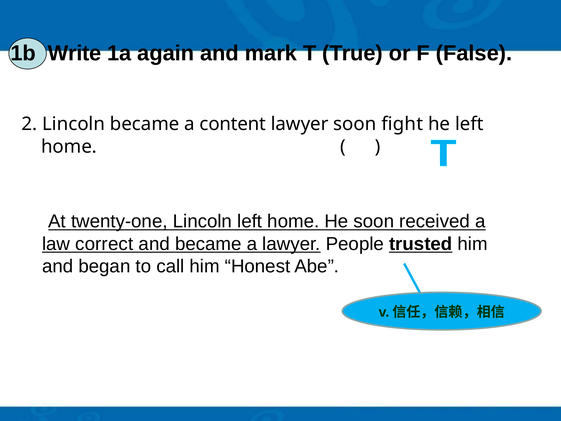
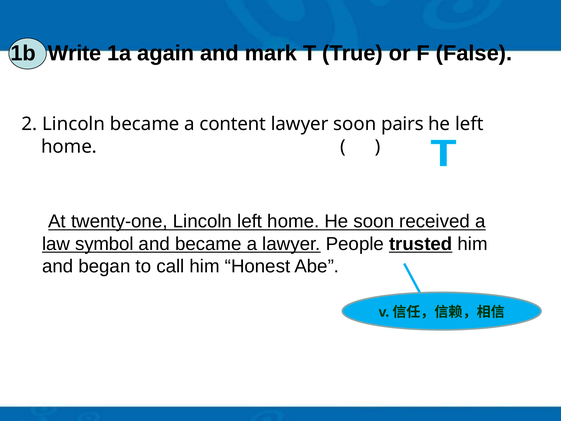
fight: fight -> pairs (402, 124)
correct: correct -> symbol (104, 244)
